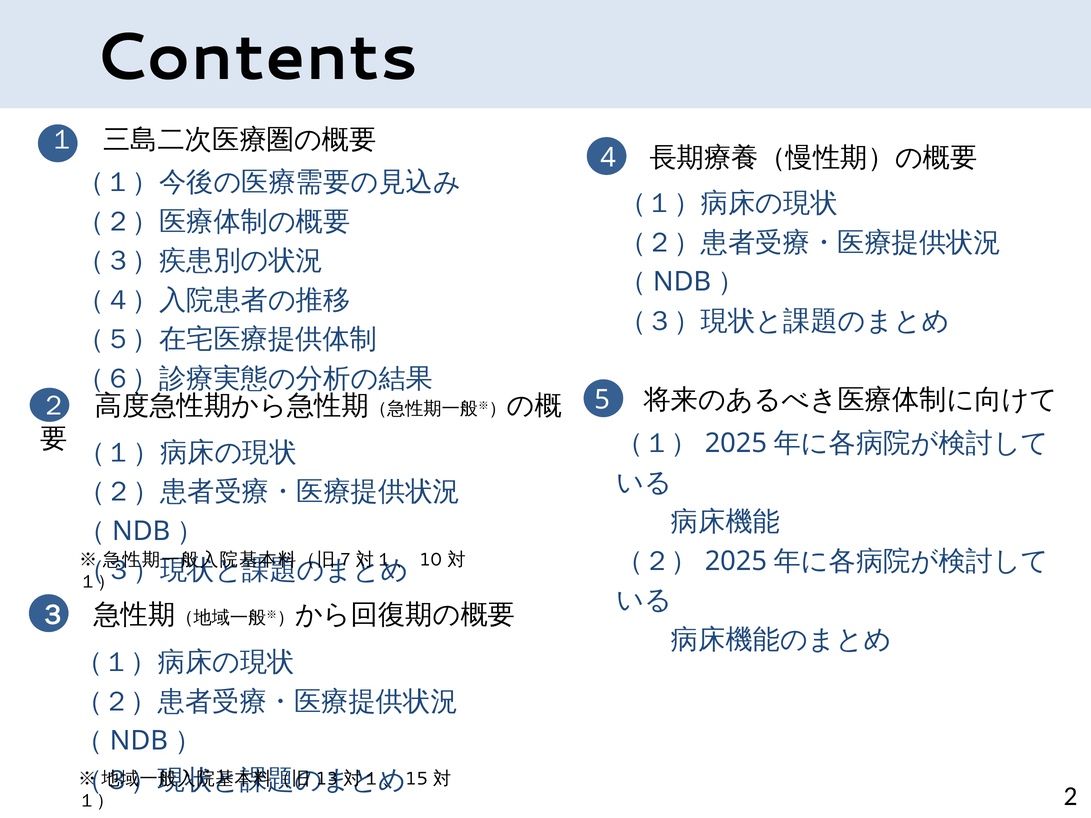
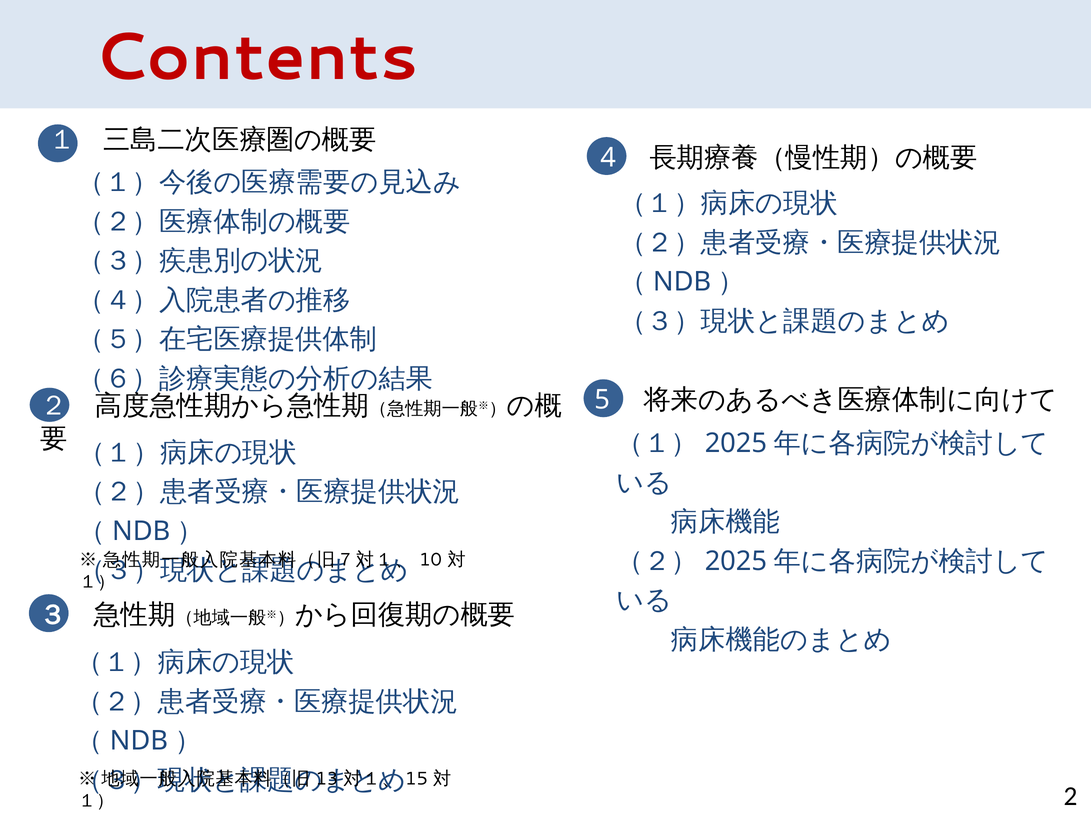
Contents colour: black -> red (256, 57)
